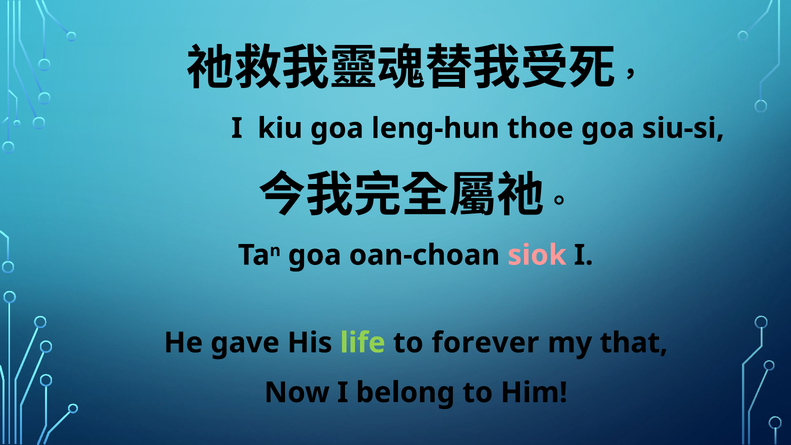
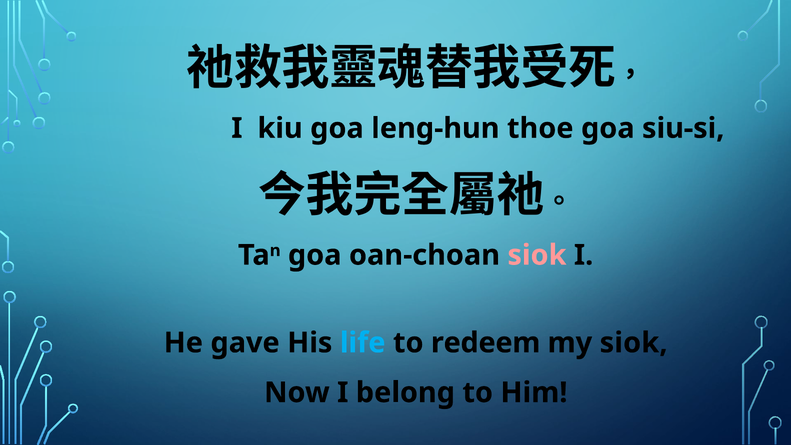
life colour: light green -> light blue (363, 343)
forever: forever -> redeem (486, 343)
my that: that -> siok (634, 343)
